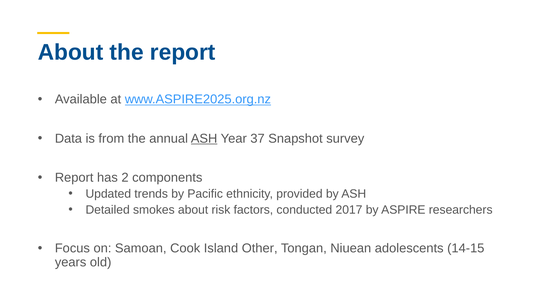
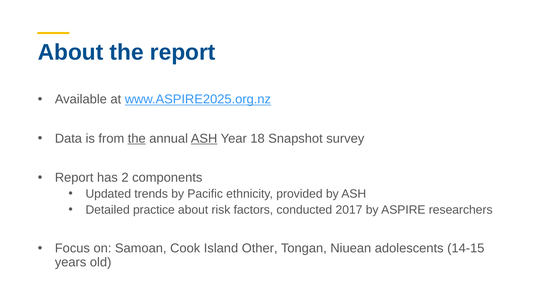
the underline: none -> present (137, 139)
37: 37 -> 18 (258, 139)
smokes: smokes -> practice (154, 210)
